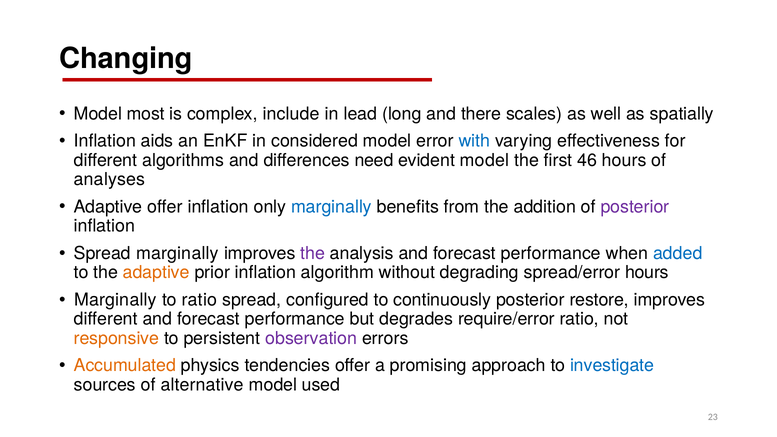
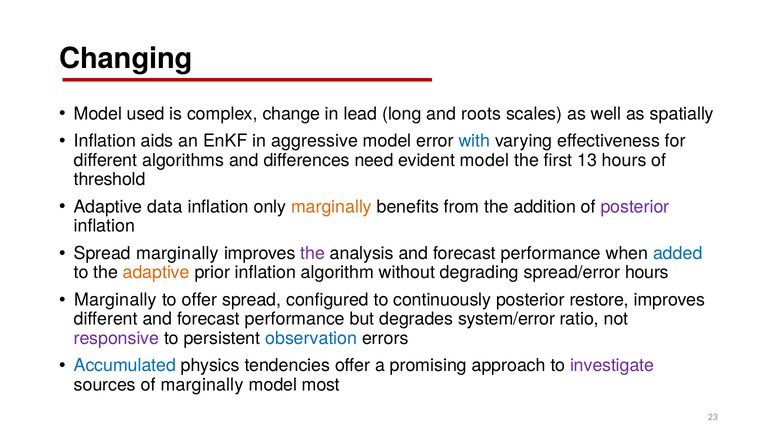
most: most -> used (146, 114)
include: include -> change (291, 114)
there: there -> roots (481, 114)
considered: considered -> aggressive (315, 141)
46: 46 -> 13 (587, 160)
analyses: analyses -> threshold (110, 179)
Adaptive offer: offer -> data (165, 207)
marginally colour: blue -> orange (331, 207)
to ratio: ratio -> offer (199, 300)
require/error: require/error -> system/error (506, 319)
responsive colour: orange -> purple (116, 338)
observation colour: purple -> blue (311, 338)
Accumulated colour: orange -> blue (125, 366)
investigate colour: blue -> purple (612, 366)
of alternative: alternative -> marginally (202, 385)
used: used -> most (321, 385)
